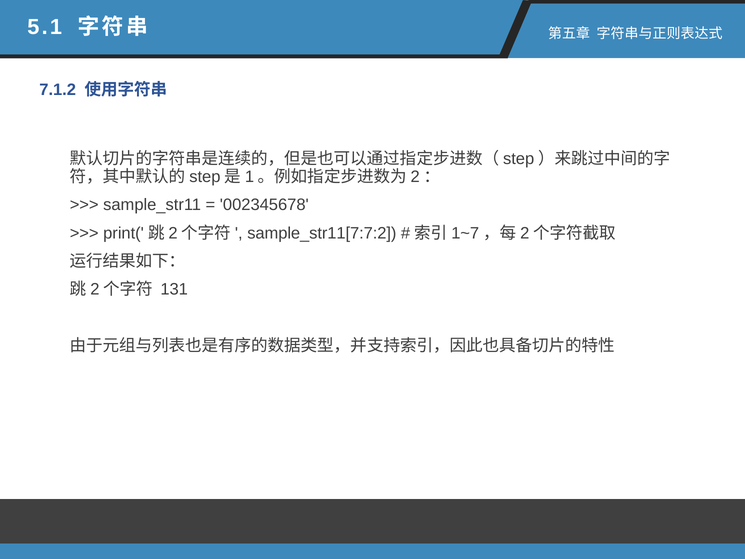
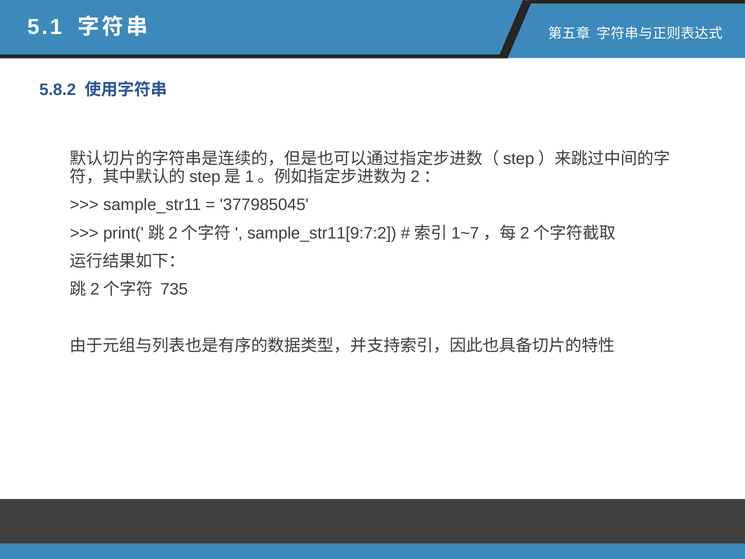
7.1.2: 7.1.2 -> 5.8.2 (58, 90)
002345678: 002345678 -> 377985045 (264, 205)
sample_str11[7:7:2: sample_str11[7:7:2 -> sample_str11[9:7:2 (322, 233)
131: 131 -> 735 (174, 289)
